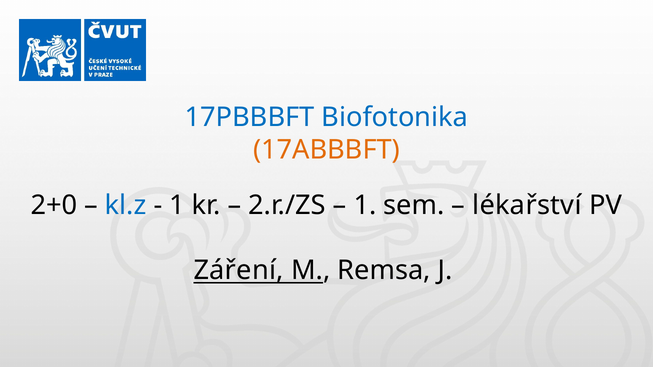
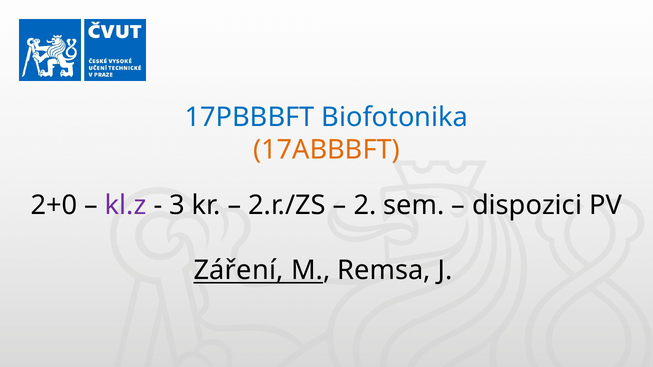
kl.z colour: blue -> purple (126, 205)
1: 1 -> 3 (177, 205)
1: 1 -> 2 (365, 205)
lékařství: lékařství -> dispozici (527, 205)
